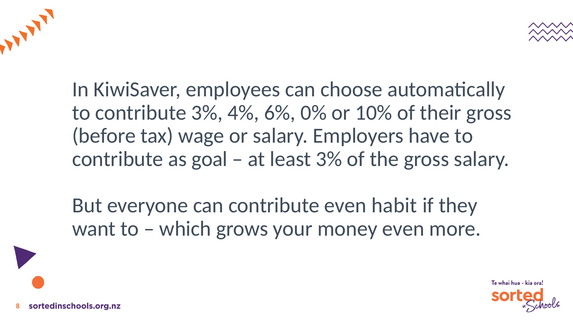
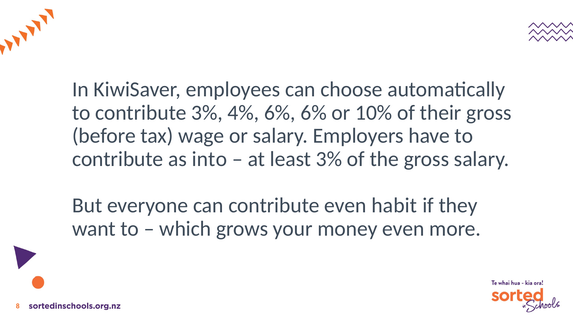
6% 0%: 0% -> 6% (314, 113)
goal: goal -> into (209, 159)
